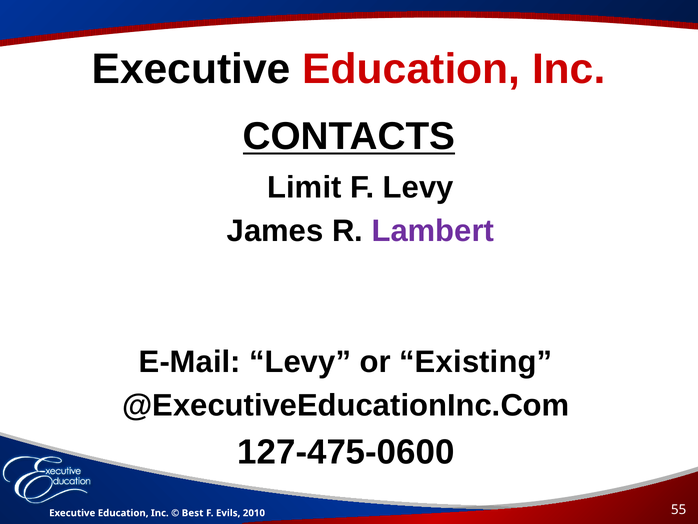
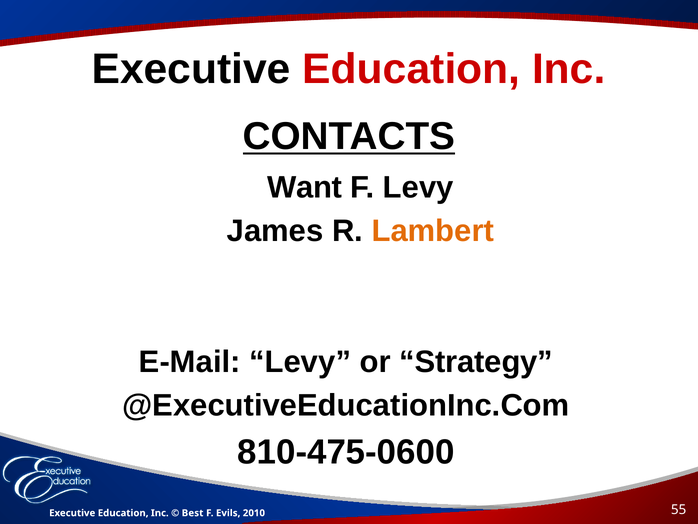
Limit: Limit -> Want (305, 187)
Lambert colour: purple -> orange (433, 231)
Existing: Existing -> Strategy (476, 362)
127-475-0600: 127-475-0600 -> 810-475-0600 (346, 452)
